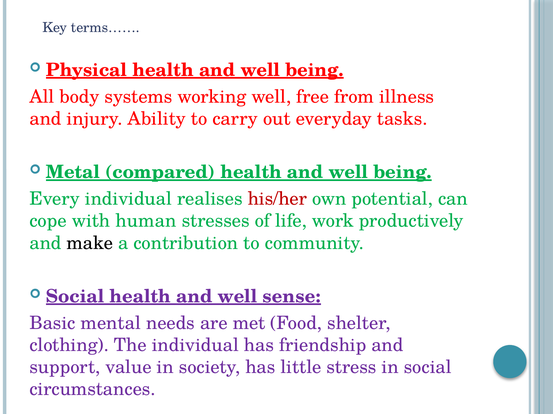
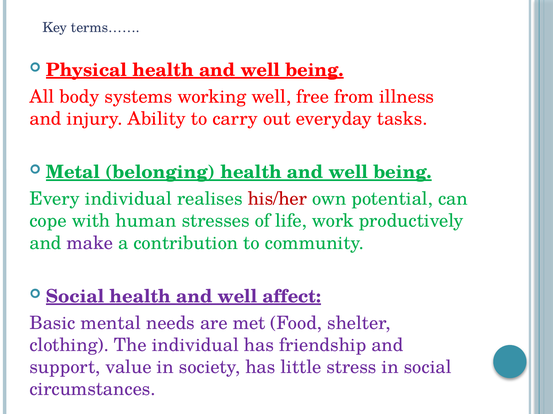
compared: compared -> belonging (160, 172)
make colour: black -> purple (90, 243)
sense: sense -> affect (292, 297)
